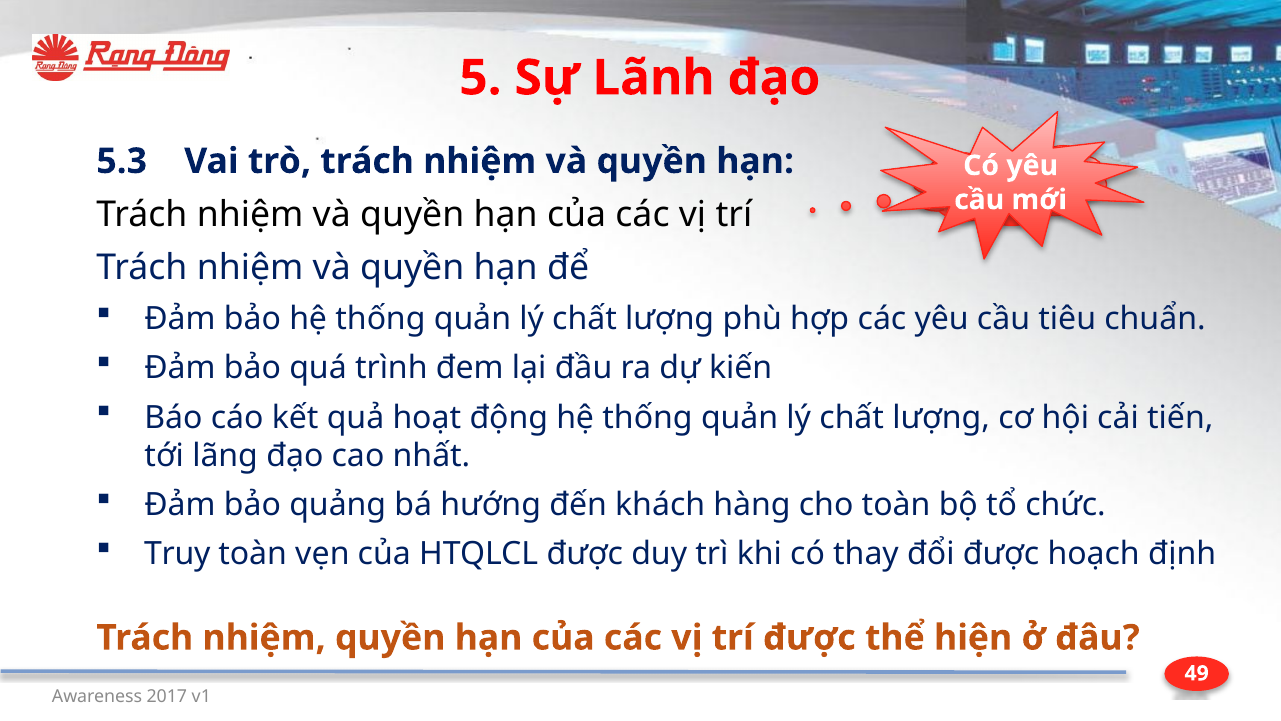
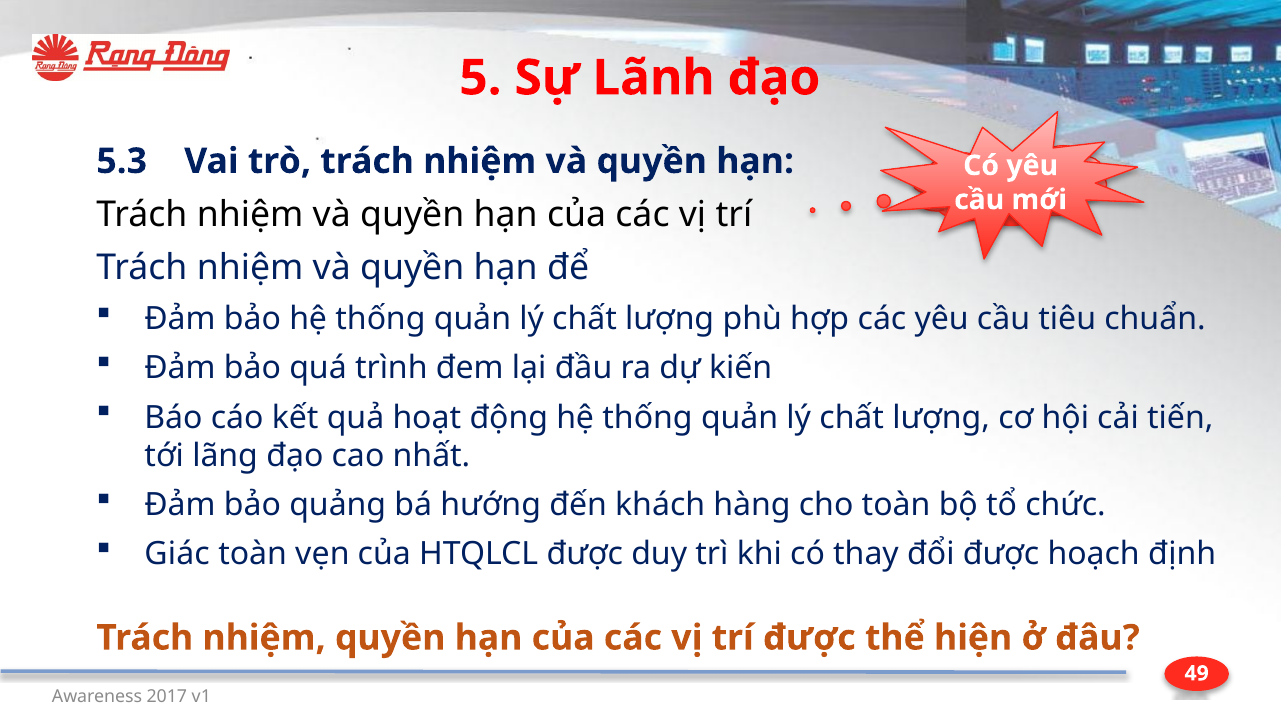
Truy: Truy -> Giác (177, 554)
